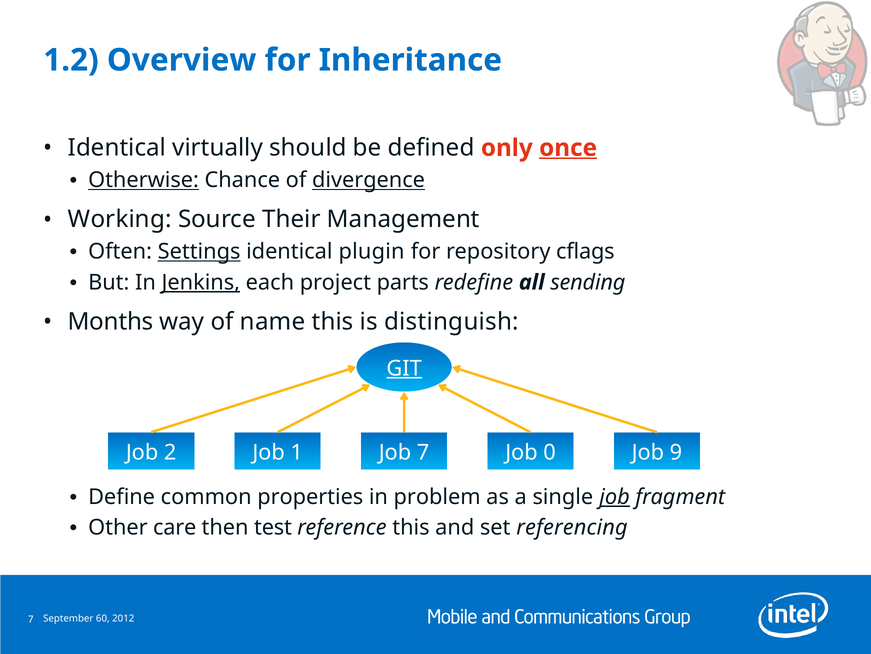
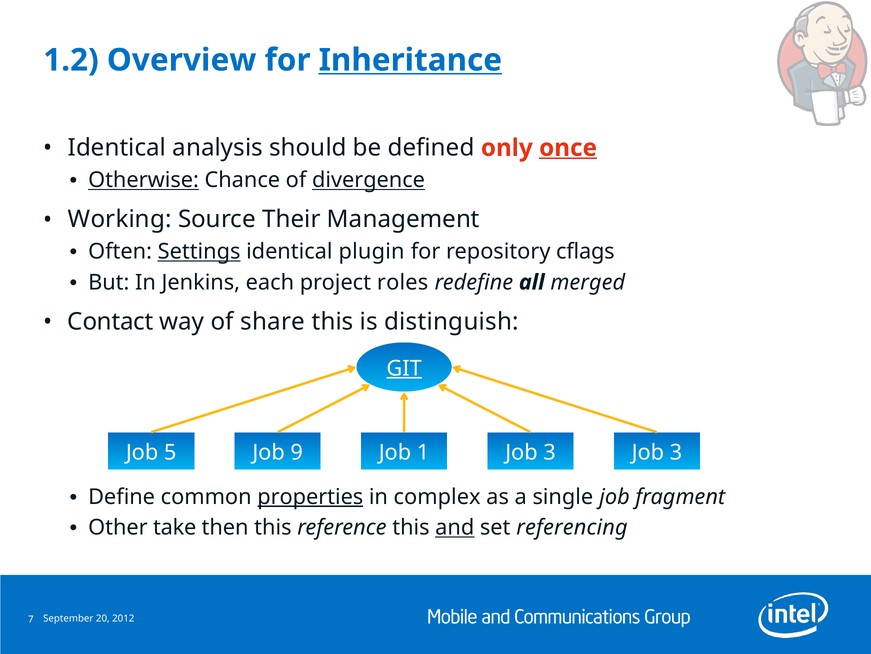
Inheritance underline: none -> present (410, 60)
virtually: virtually -> analysis (218, 148)
Jenkins underline: present -> none (201, 282)
parts: parts -> roles (403, 282)
sending: sending -> merged (588, 282)
Months: Months -> Contact (111, 321)
name: name -> share (273, 321)
2: 2 -> 5 (170, 452)
1: 1 -> 9 (297, 452)
Job 7: 7 -> 1 (423, 452)
0: 0 -> 3 (550, 452)
9: 9 -> 3 (676, 452)
properties underline: none -> present (310, 496)
problem: problem -> complex (437, 496)
job underline: present -> none (615, 496)
care: care -> take (175, 527)
then test: test -> this (273, 527)
and underline: none -> present (455, 527)
60: 60 -> 20 (103, 618)
